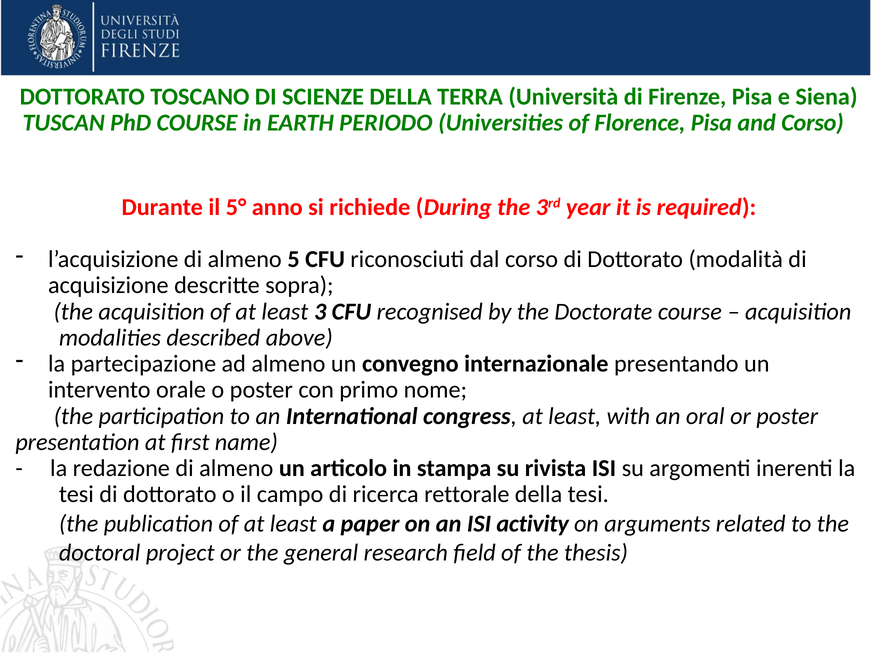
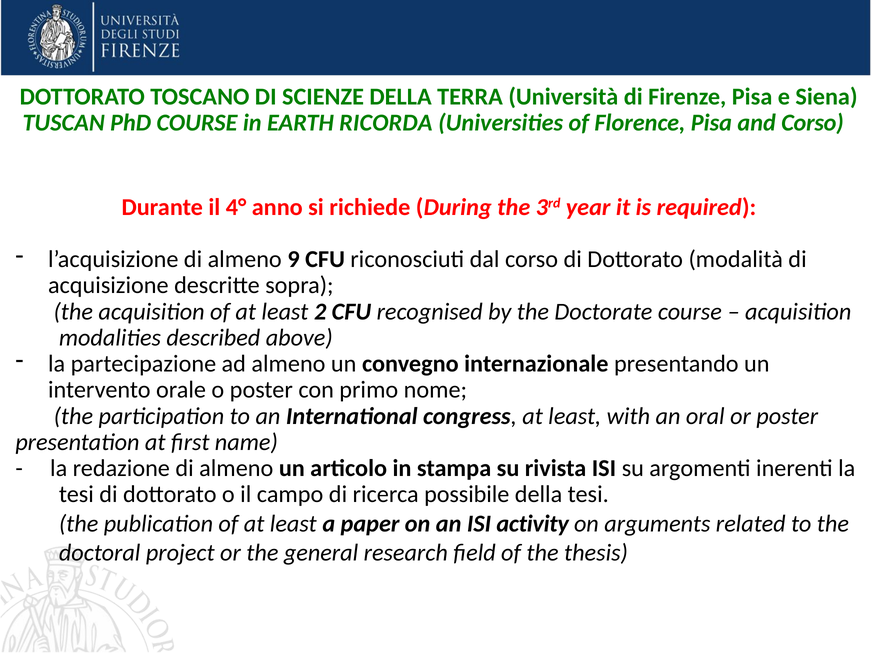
PERIODO: PERIODO -> RICORDA (386, 123)
5°: 5° -> 4° (236, 207)
5: 5 -> 9 (294, 259)
3: 3 -> 2 (320, 312)
rettorale: rettorale -> possibile (467, 495)
